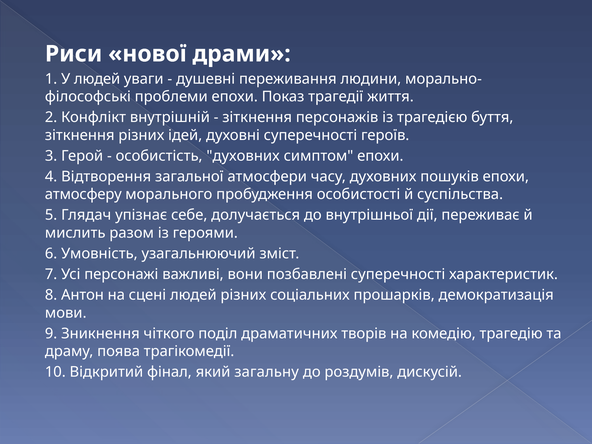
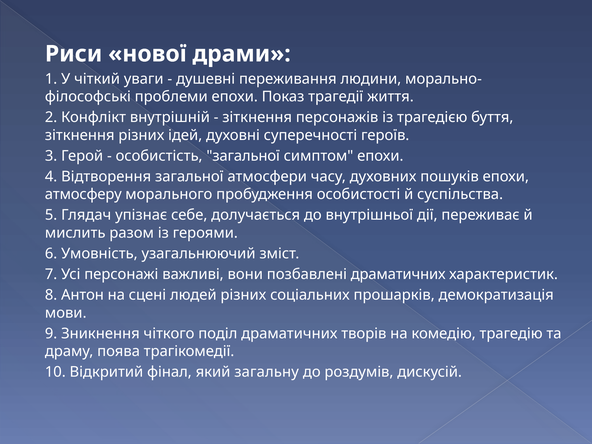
У людей: людей -> чіткий (97, 79)
особистість духовних: духовних -> загальної (243, 156)
позбавлені суперечності: суперечності -> драматичних (398, 274)
